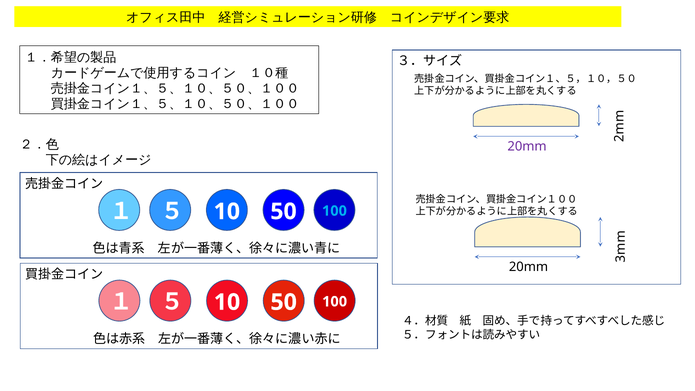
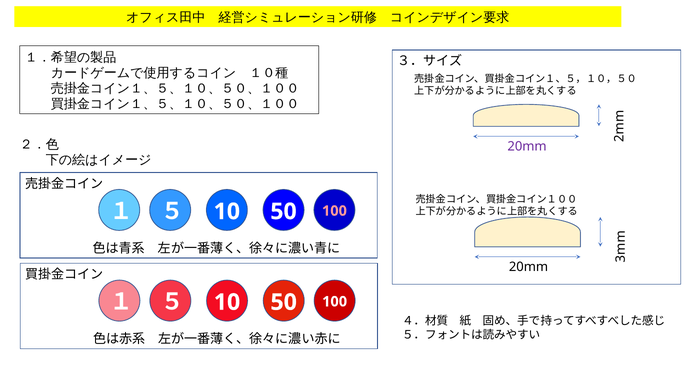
100 colour: light blue -> pink (334, 211)
